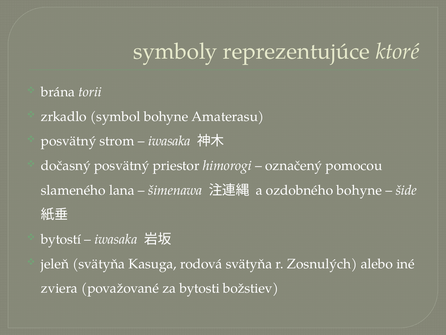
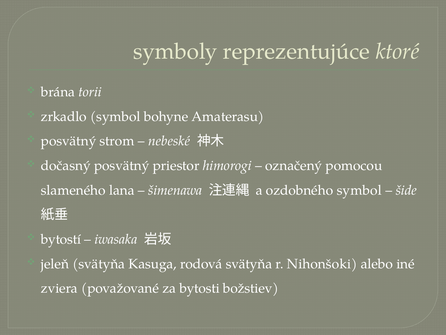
iwasaka: iwasaka -> nebeské (169, 141)
ozdobného bohyne: bohyne -> symbol (359, 190)
Zosnulých: Zosnulých -> Nihonšoki (322, 263)
